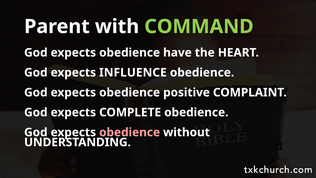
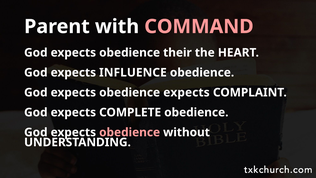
COMMAND colour: light green -> pink (199, 27)
have: have -> their (177, 53)
obedience positive: positive -> expects (186, 92)
